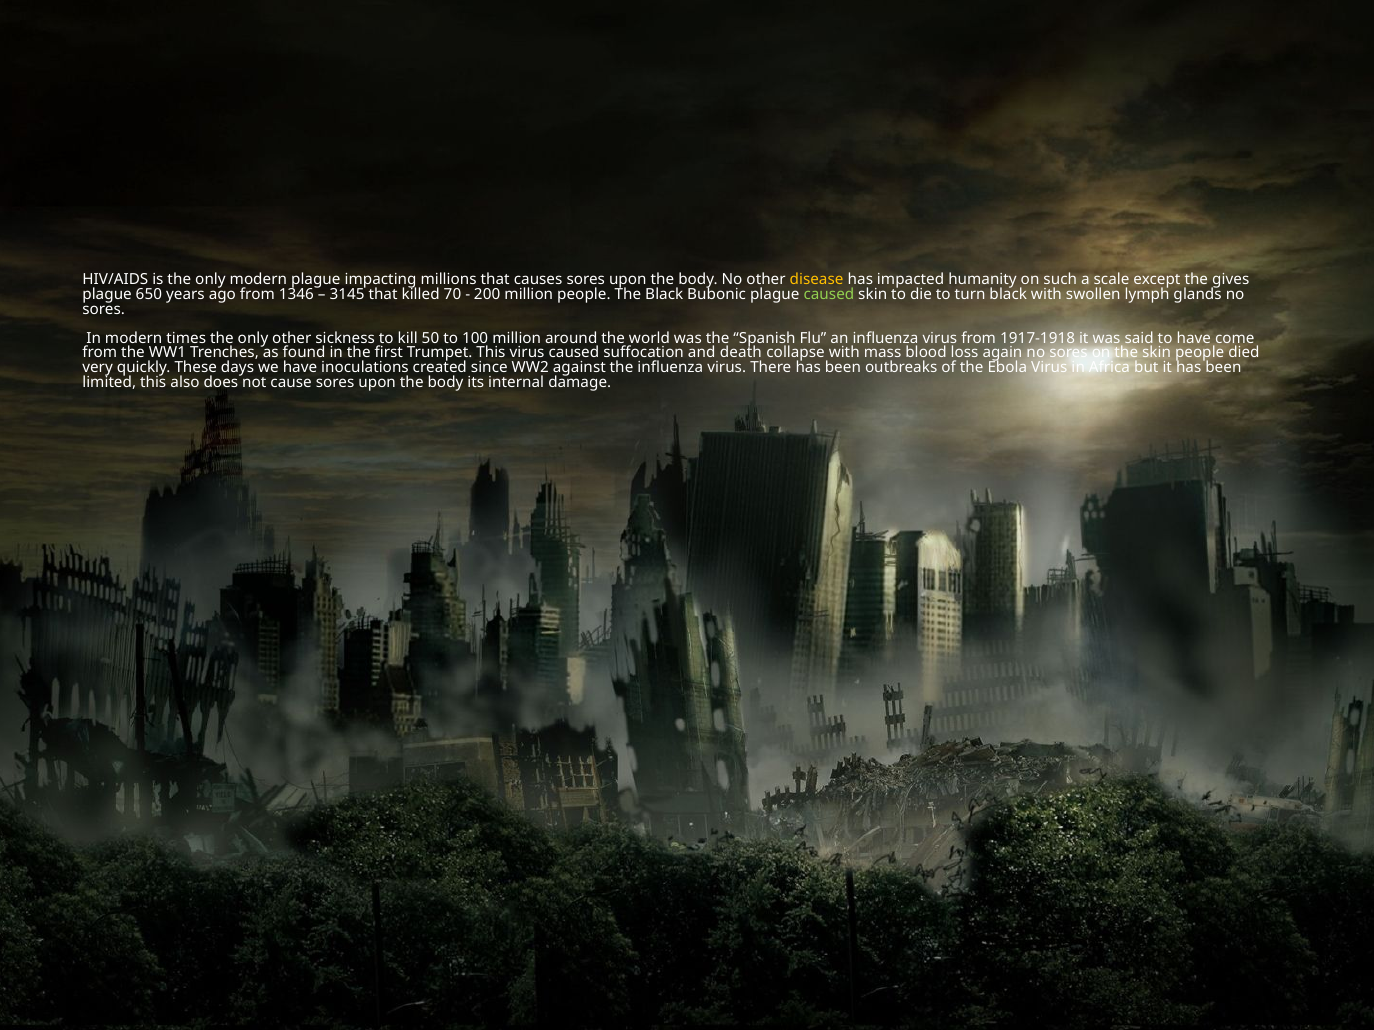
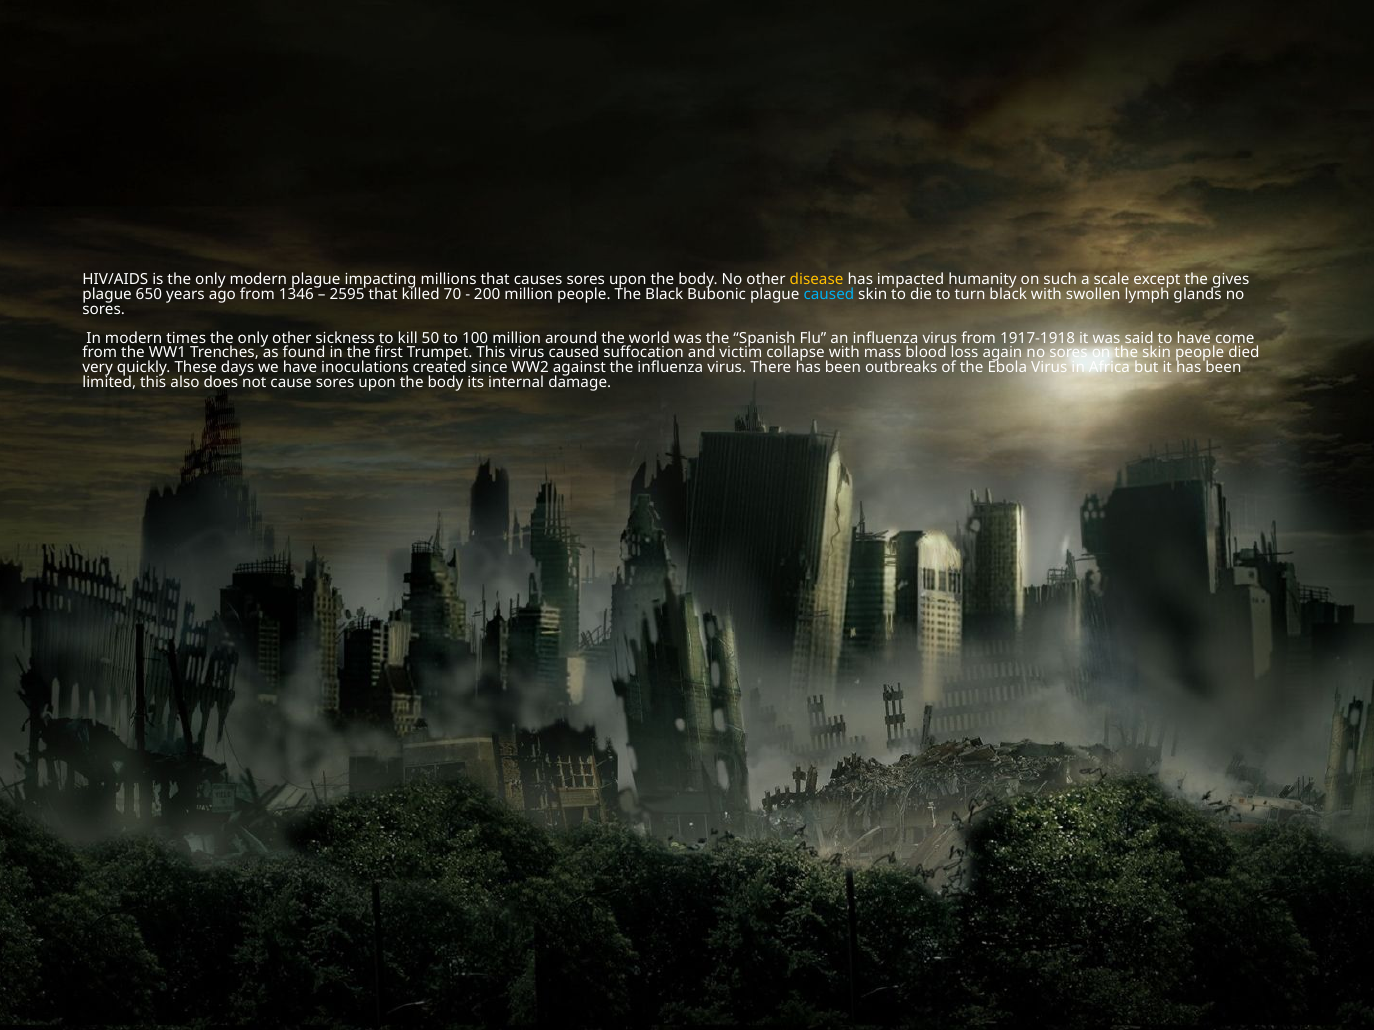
3145: 3145 -> 2595 (347, 295)
caused colour: light green -> light blue (829, 295)
death: death -> victim (741, 353)
